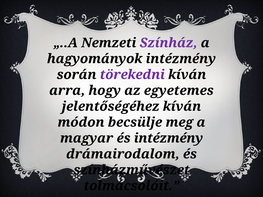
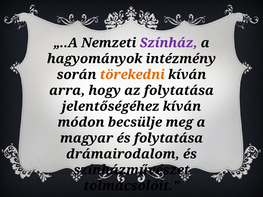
törekedni colour: purple -> orange (132, 75)
az egyetemes: egyetemes -> folytatása (179, 91)
és intézmény: intézmény -> folytatása (168, 138)
